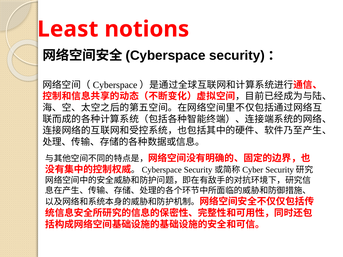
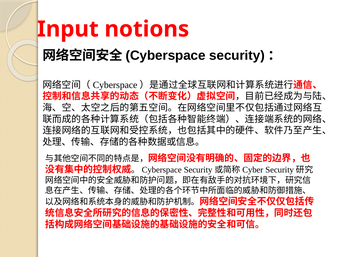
Least: Least -> Input (68, 29)
